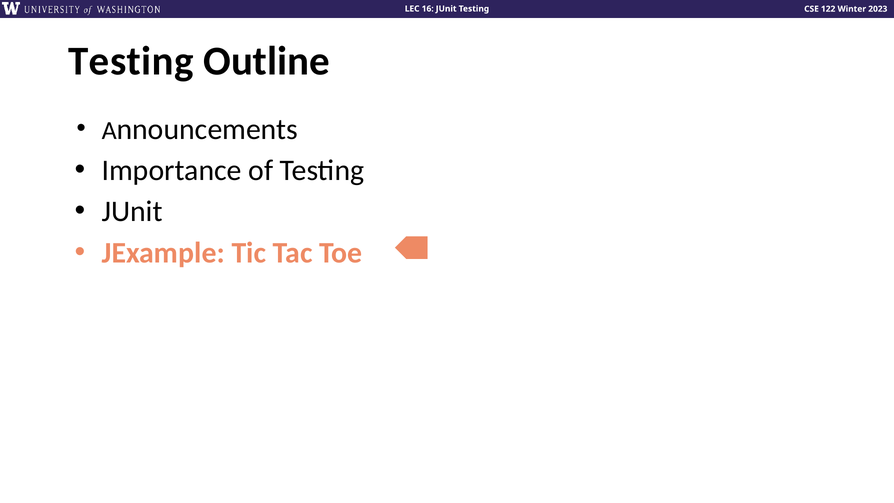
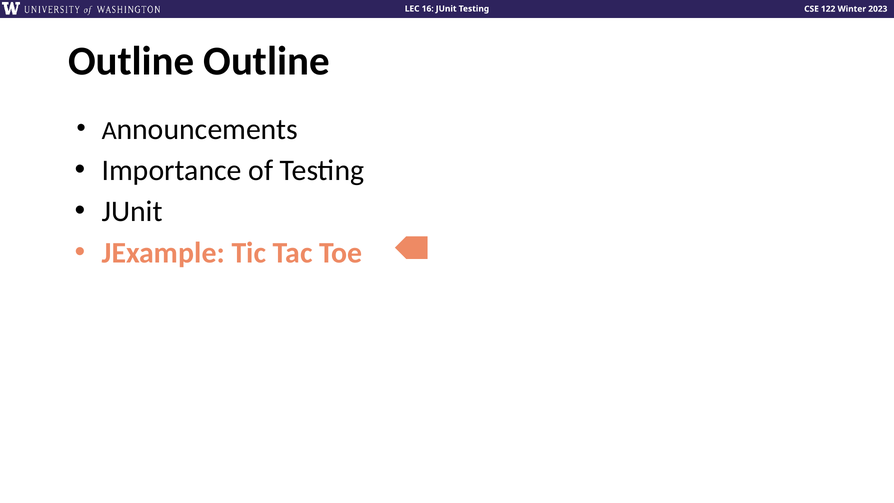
Testing: Testing -> Outline (131, 61)
